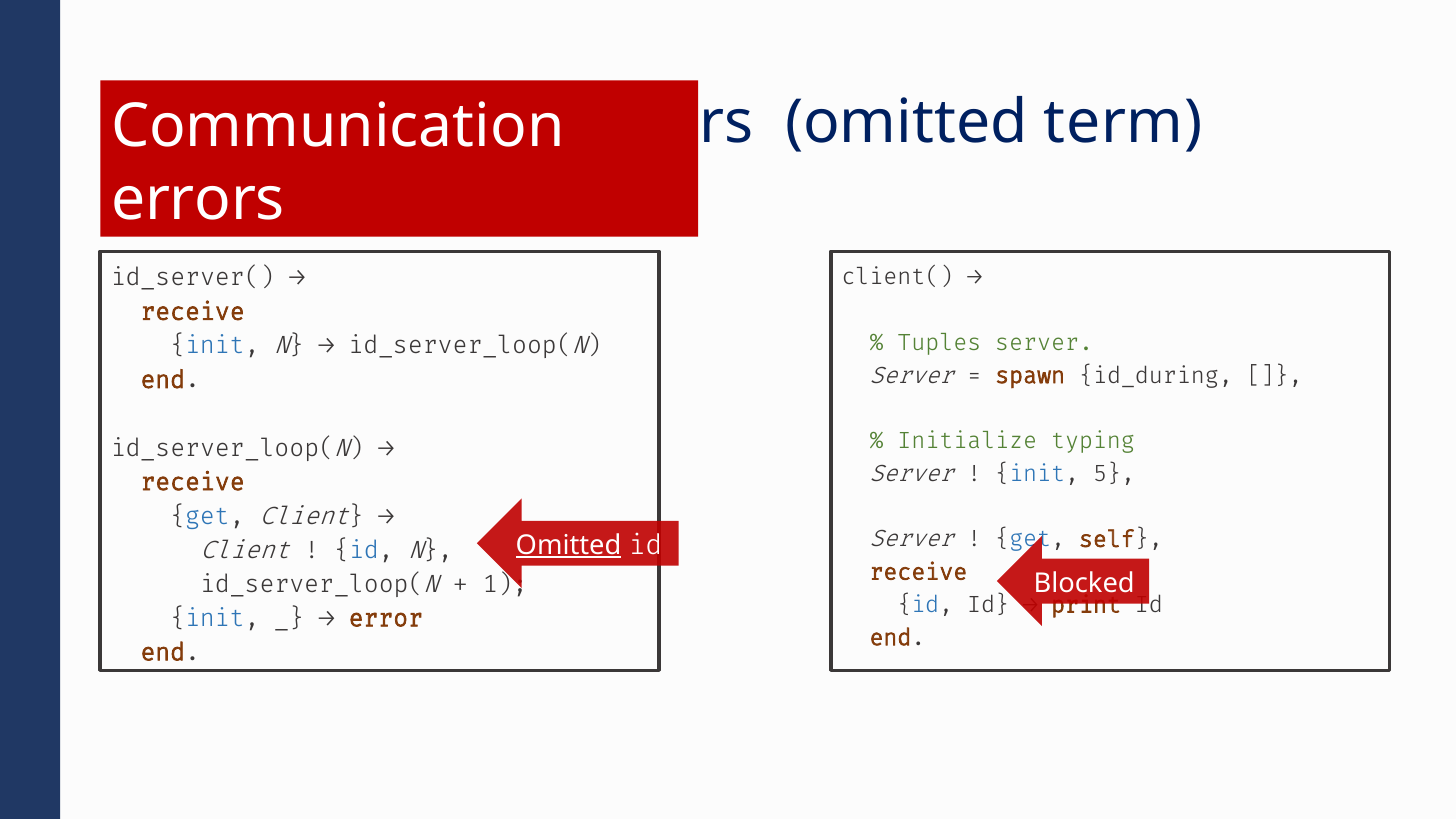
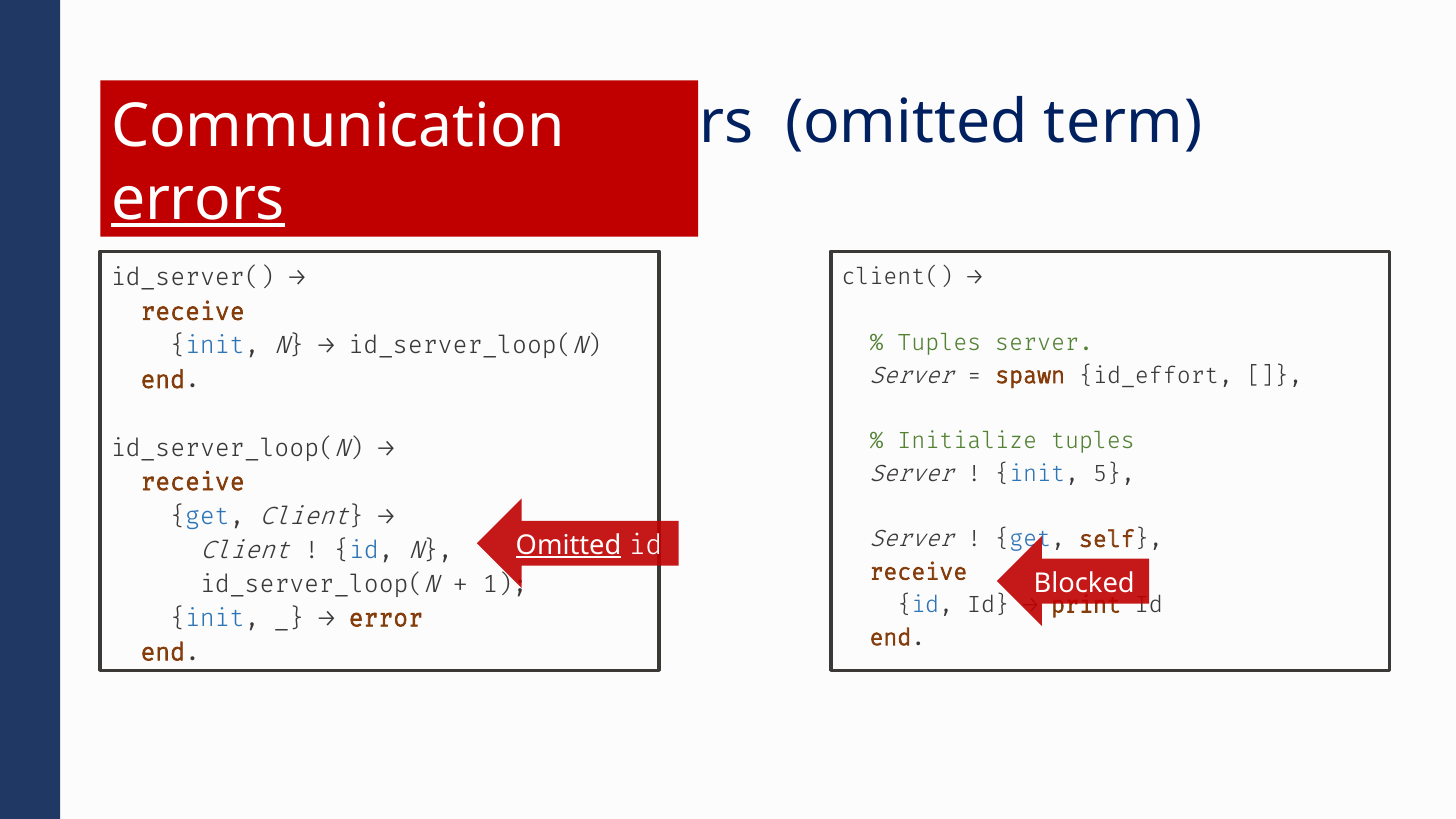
errors underline: none -> present (198, 199)
id_during: id_during -> id_effort (1156, 376)
Initialize typing: typing -> tuples (1100, 441)
